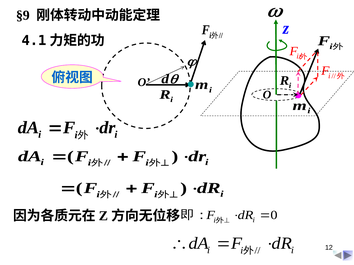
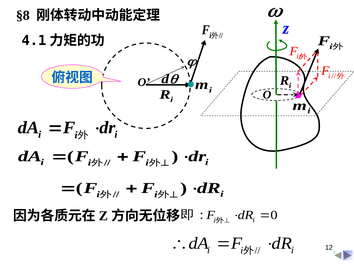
§9: §9 -> §8 (23, 15)
